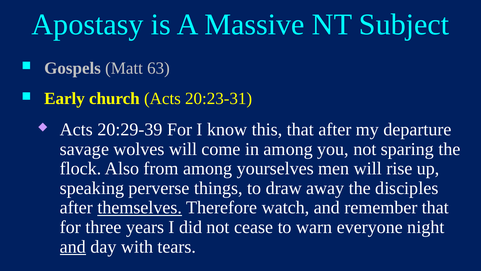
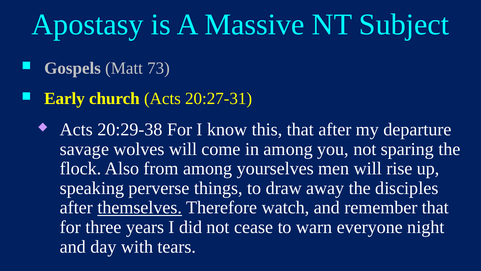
63: 63 -> 73 (158, 68)
20:23-31: 20:23-31 -> 20:27-31 (219, 98)
20:29-39: 20:29-39 -> 20:29-38 (130, 129)
and underline: present -> none (73, 246)
